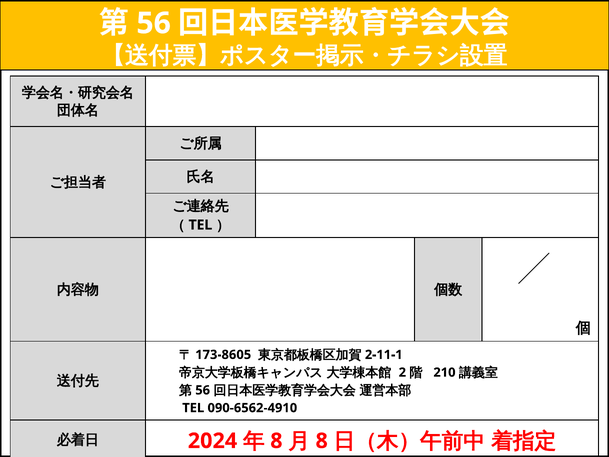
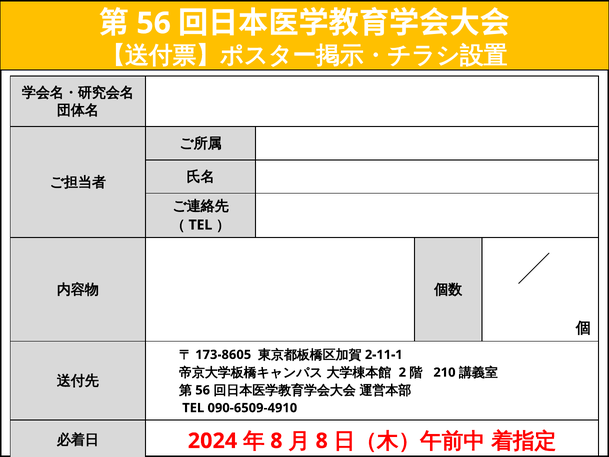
090-6562-4910: 090-6562-4910 -> 090-6509-4910 (252, 408)
